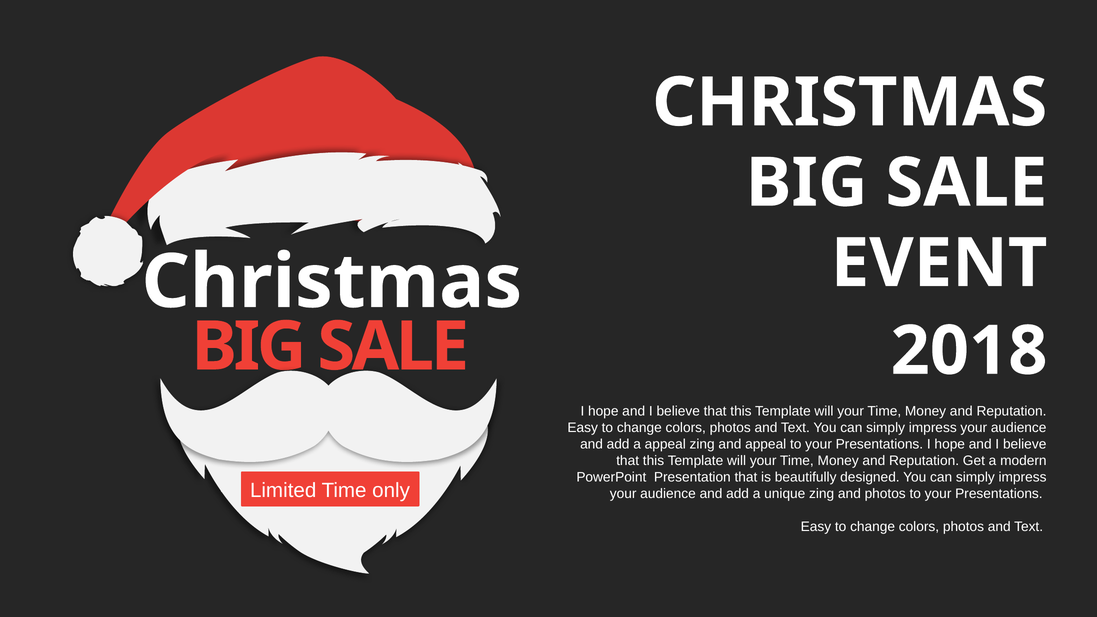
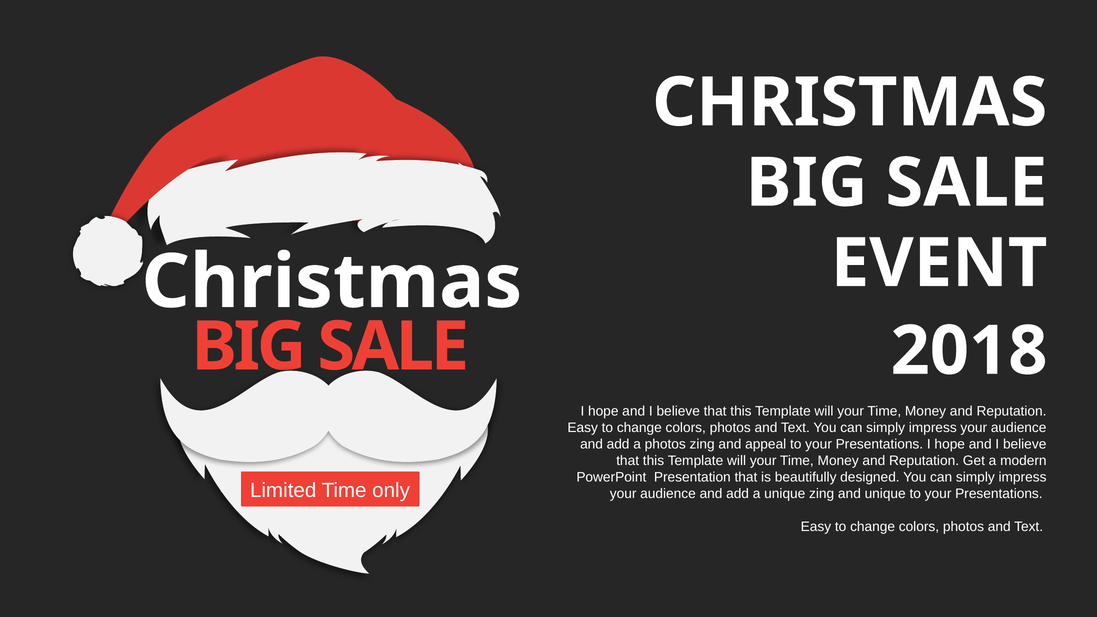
a appeal: appeal -> photos (665, 444)
and photos: photos -> unique (885, 494)
